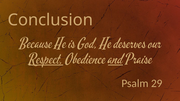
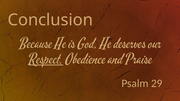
and underline: present -> none (115, 59)
